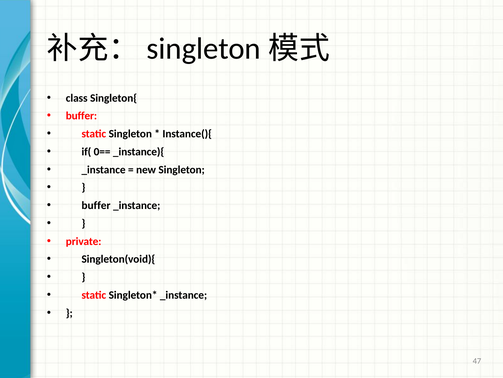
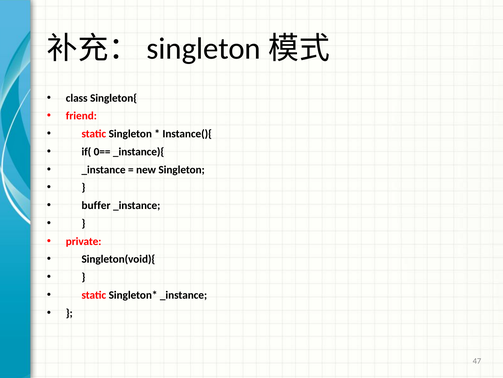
buffer: buffer -> friend (81, 116)
